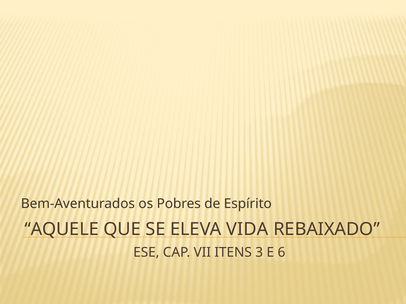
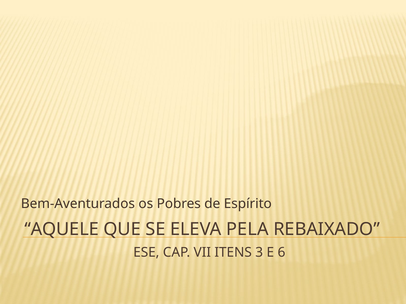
VIDA: VIDA -> PELA (247, 230)
